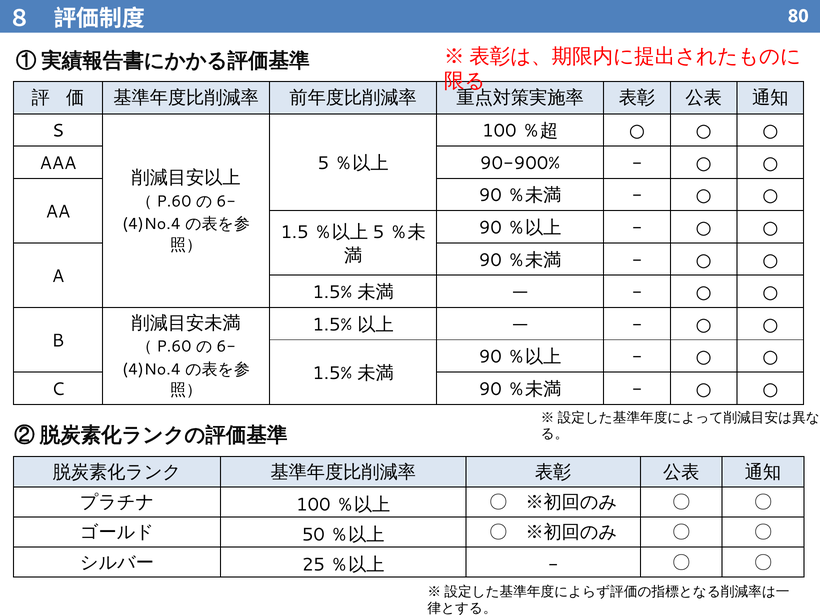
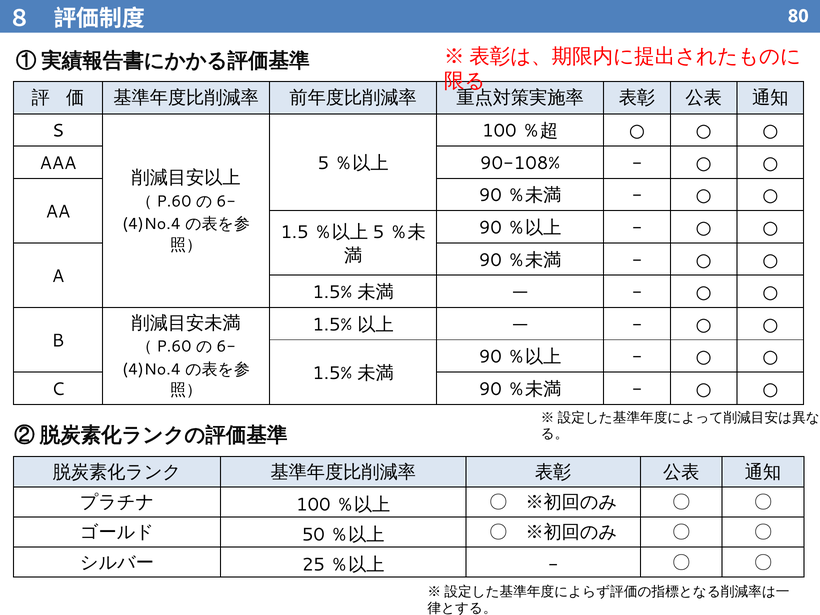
90-900%: 90-900% -> 90-108% (520, 163)
